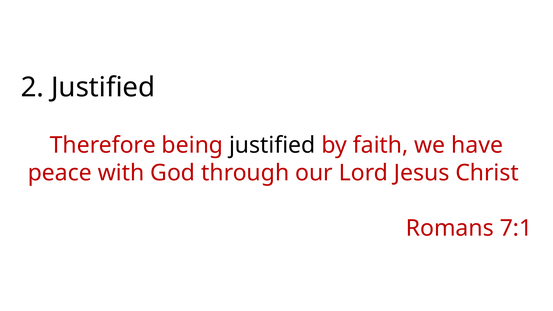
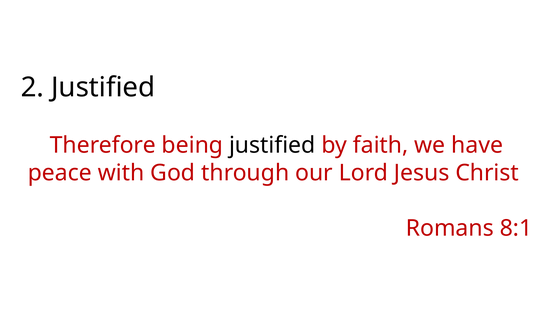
7:1: 7:1 -> 8:1 (516, 228)
